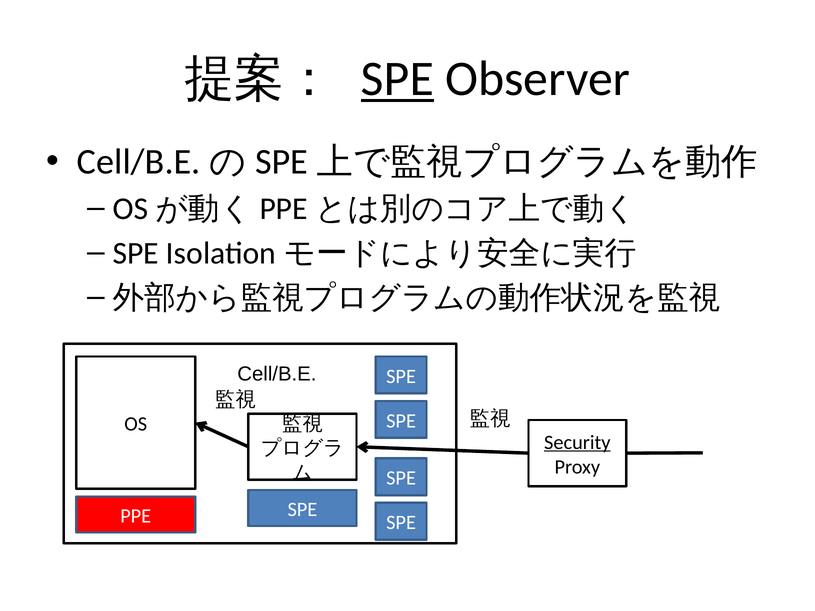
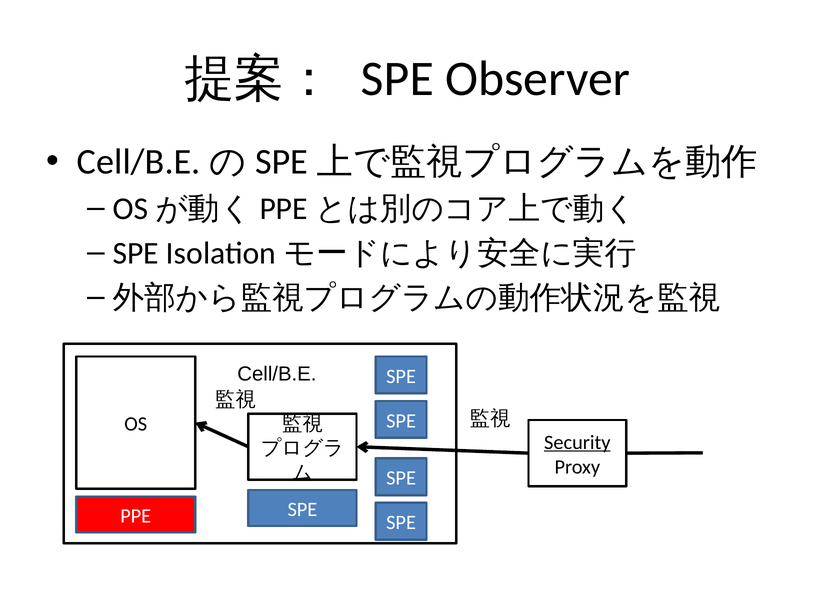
SPE underline: present -> none (397, 79)
